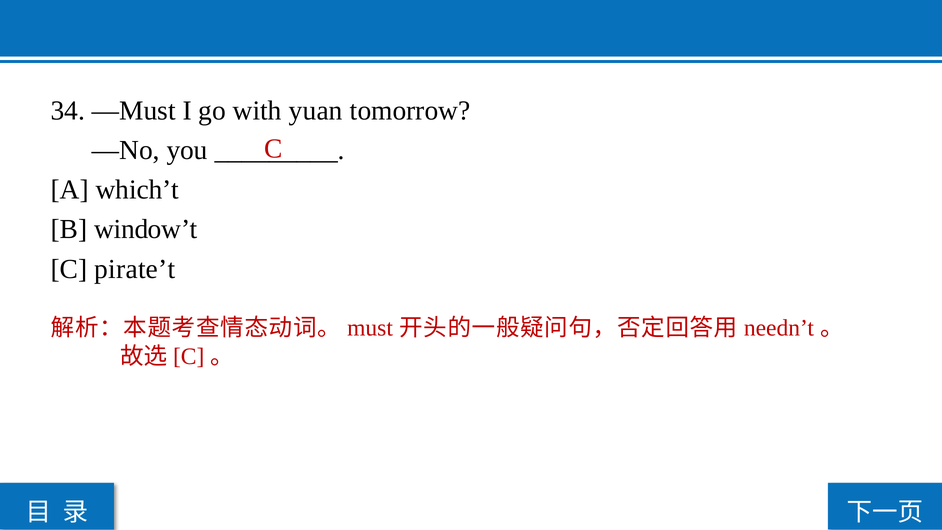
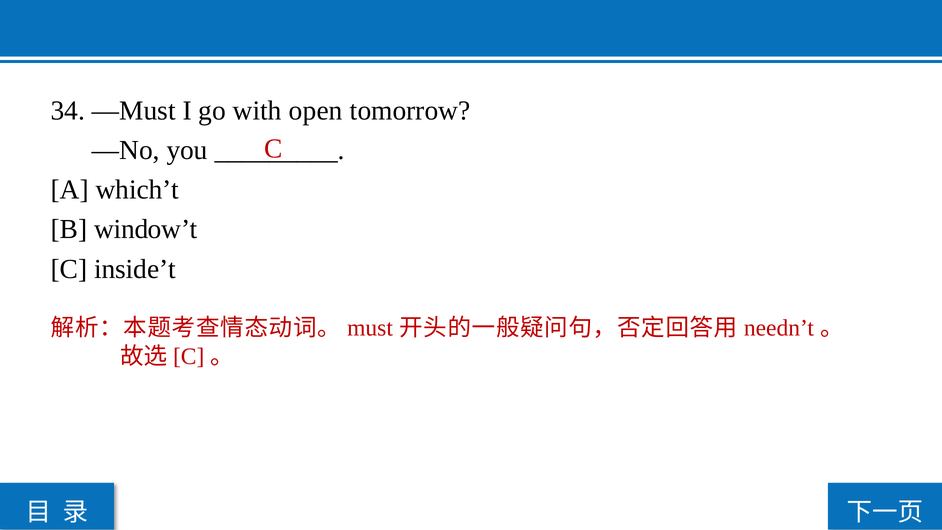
yuan: yuan -> open (316, 111)
pirate’t: pirate’t -> inside’t (135, 269)
